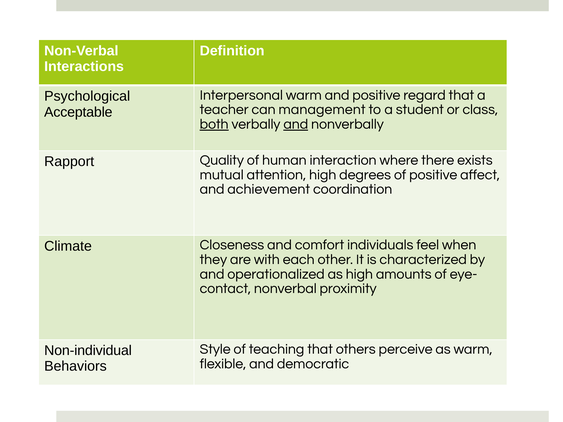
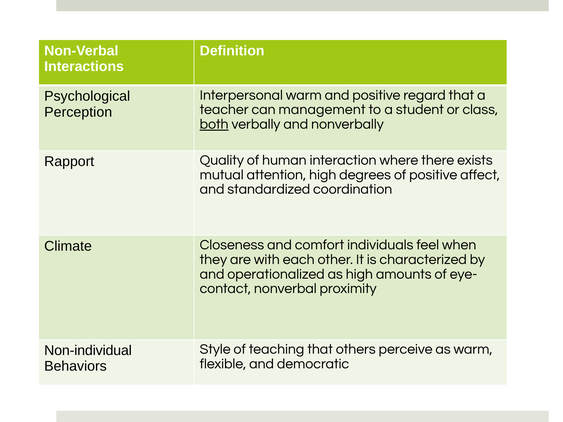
Acceptable: Acceptable -> Perception (78, 112)
and underline: present -> none (296, 124)
achievement: achievement -> standardized (269, 189)
